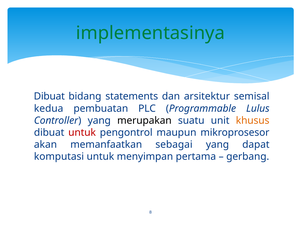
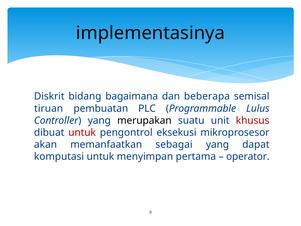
implementasinya colour: green -> black (150, 33)
Dibuat: Dibuat -> Diskrit (49, 96)
statements: statements -> bagaimana (132, 96)
arsitektur: arsitektur -> beberapa (207, 96)
kedua: kedua -> tiruan (49, 108)
khusus colour: orange -> red (253, 120)
maupun: maupun -> eksekusi (177, 132)
gerbang: gerbang -> operator (248, 157)
